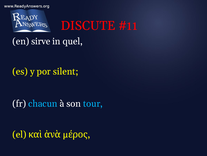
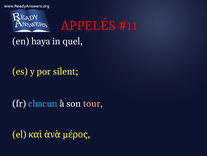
DISCUTE: DISCUTE -> APPELÉS (88, 26)
sirve: sirve -> haya (41, 41)
tour colour: light blue -> pink (93, 103)
